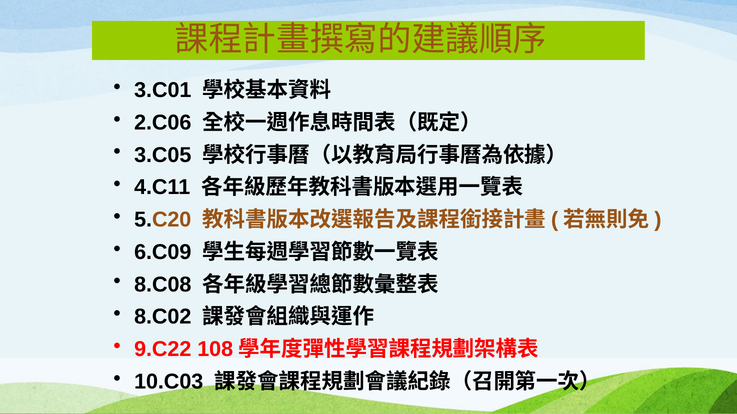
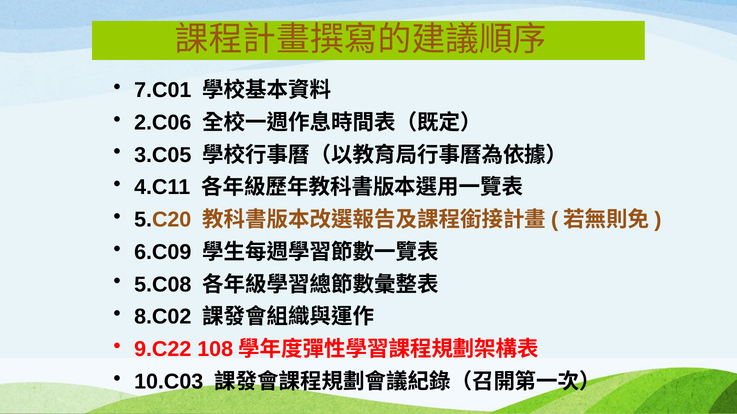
3.C01: 3.C01 -> 7.C01 (163, 90)
8.C08: 8.C08 -> 5.C08 (163, 285)
